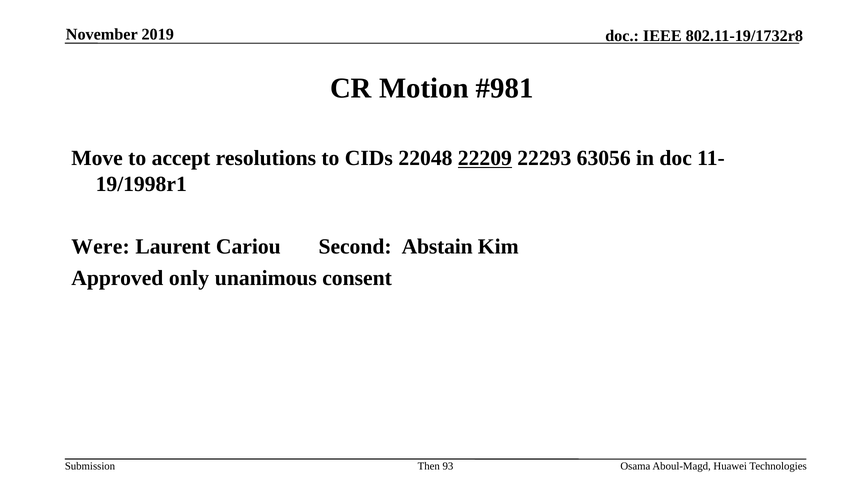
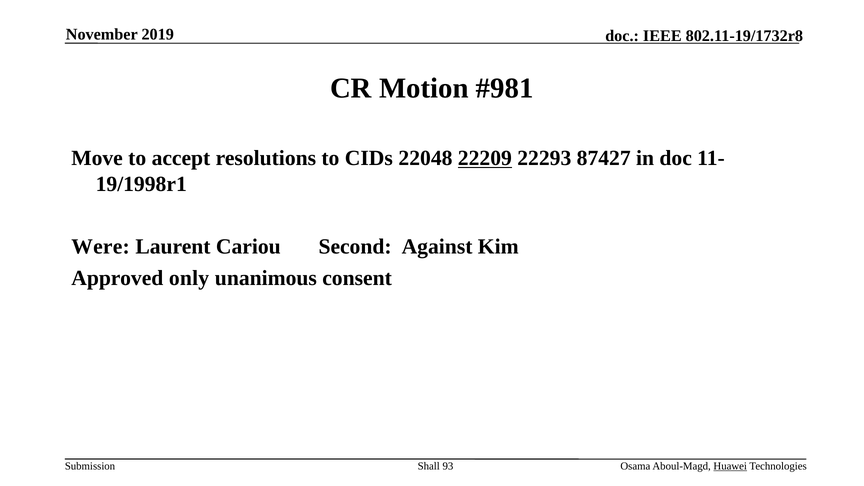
63056: 63056 -> 87427 (604, 158)
Abstain: Abstain -> Against (437, 247)
Then: Then -> Shall (429, 466)
Huawei underline: none -> present (730, 466)
